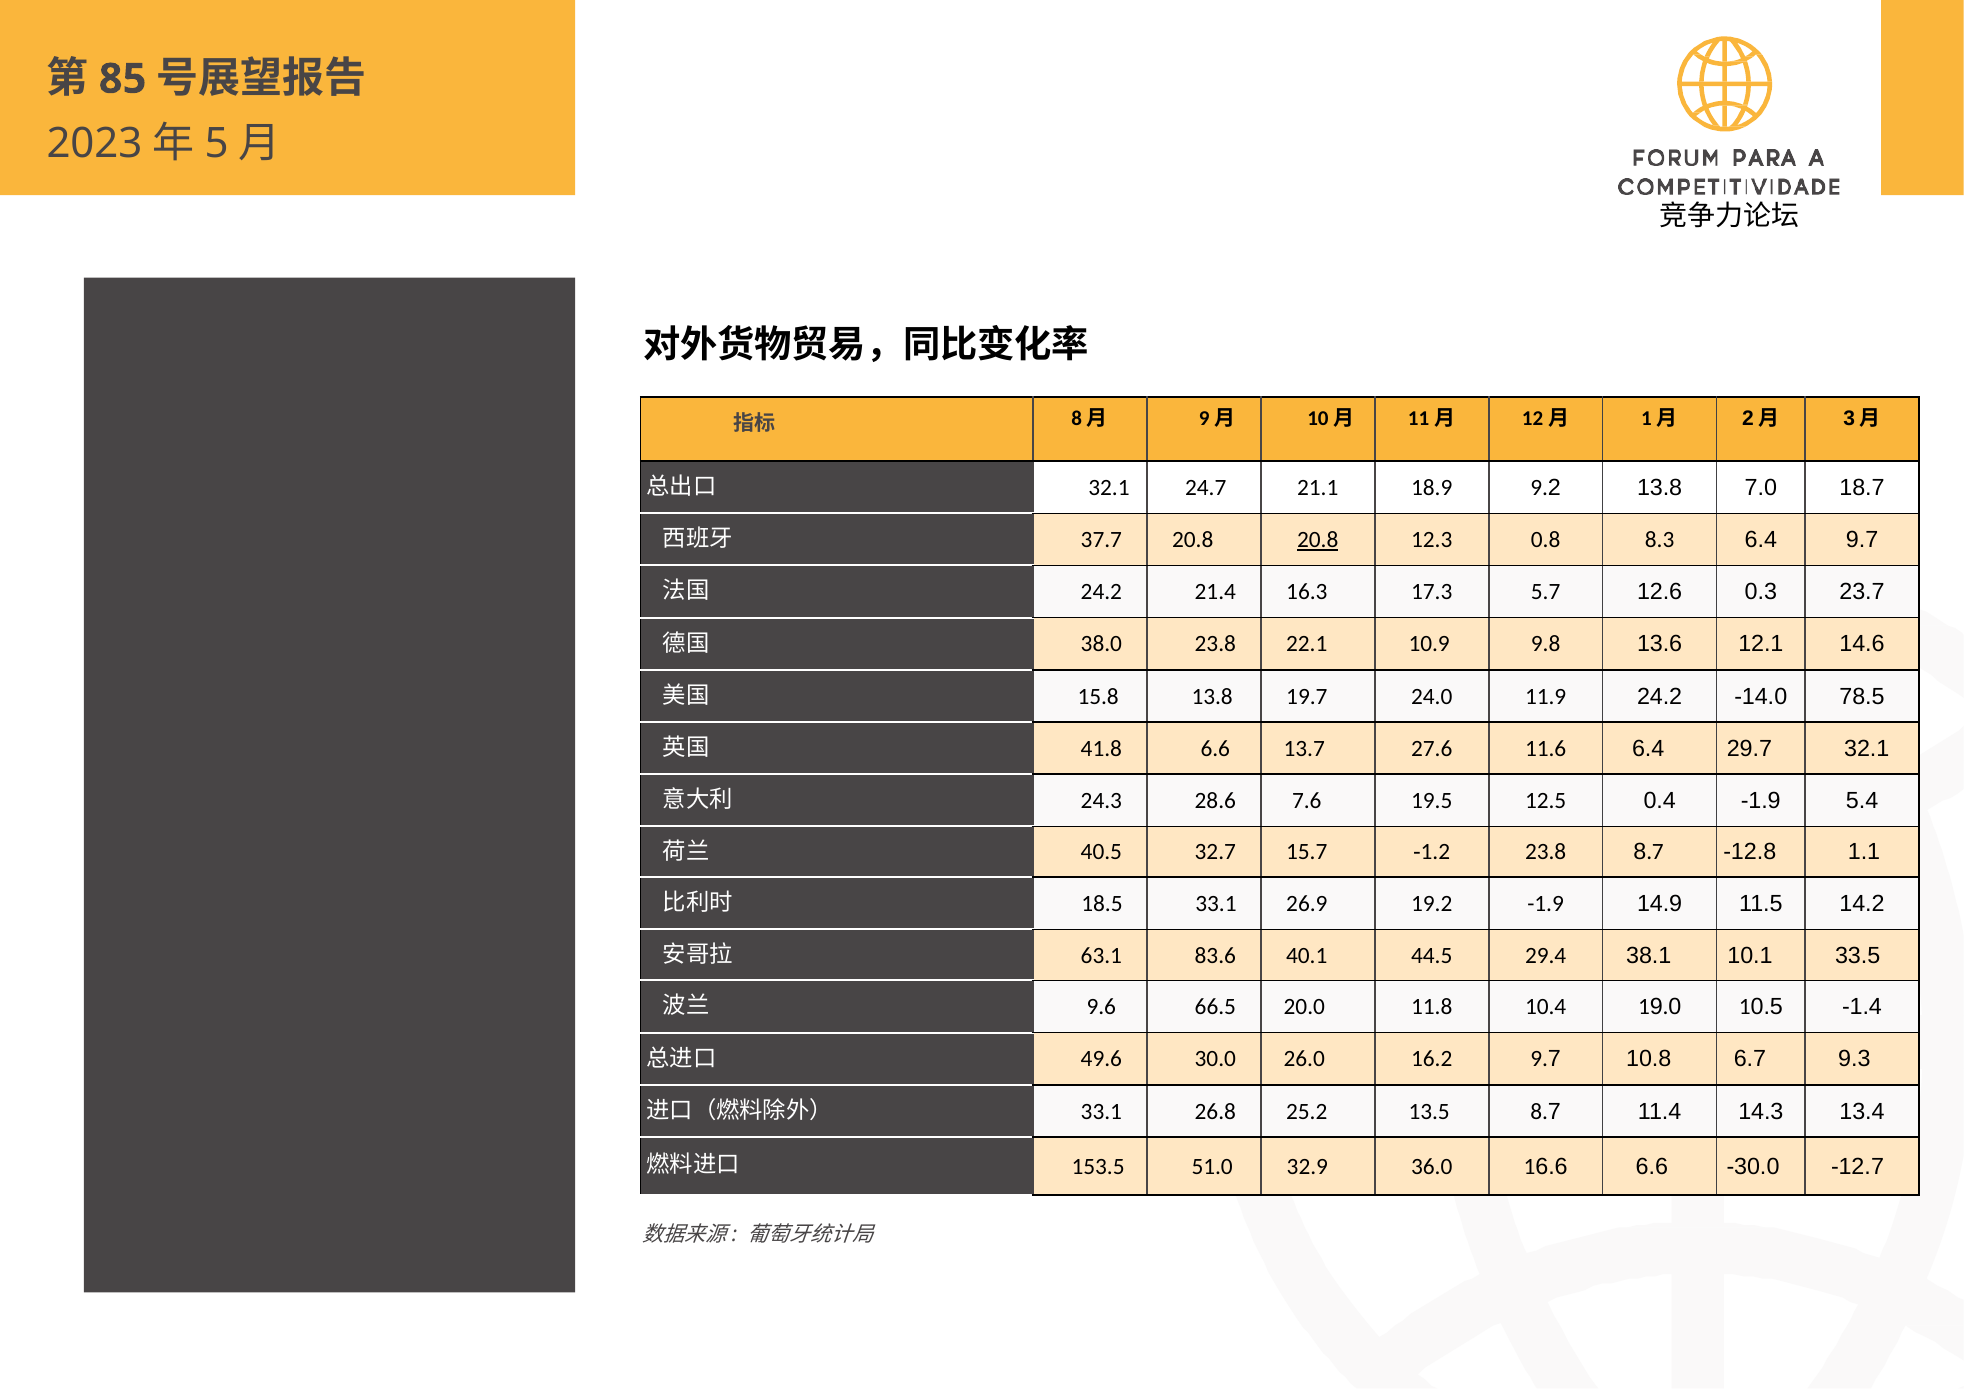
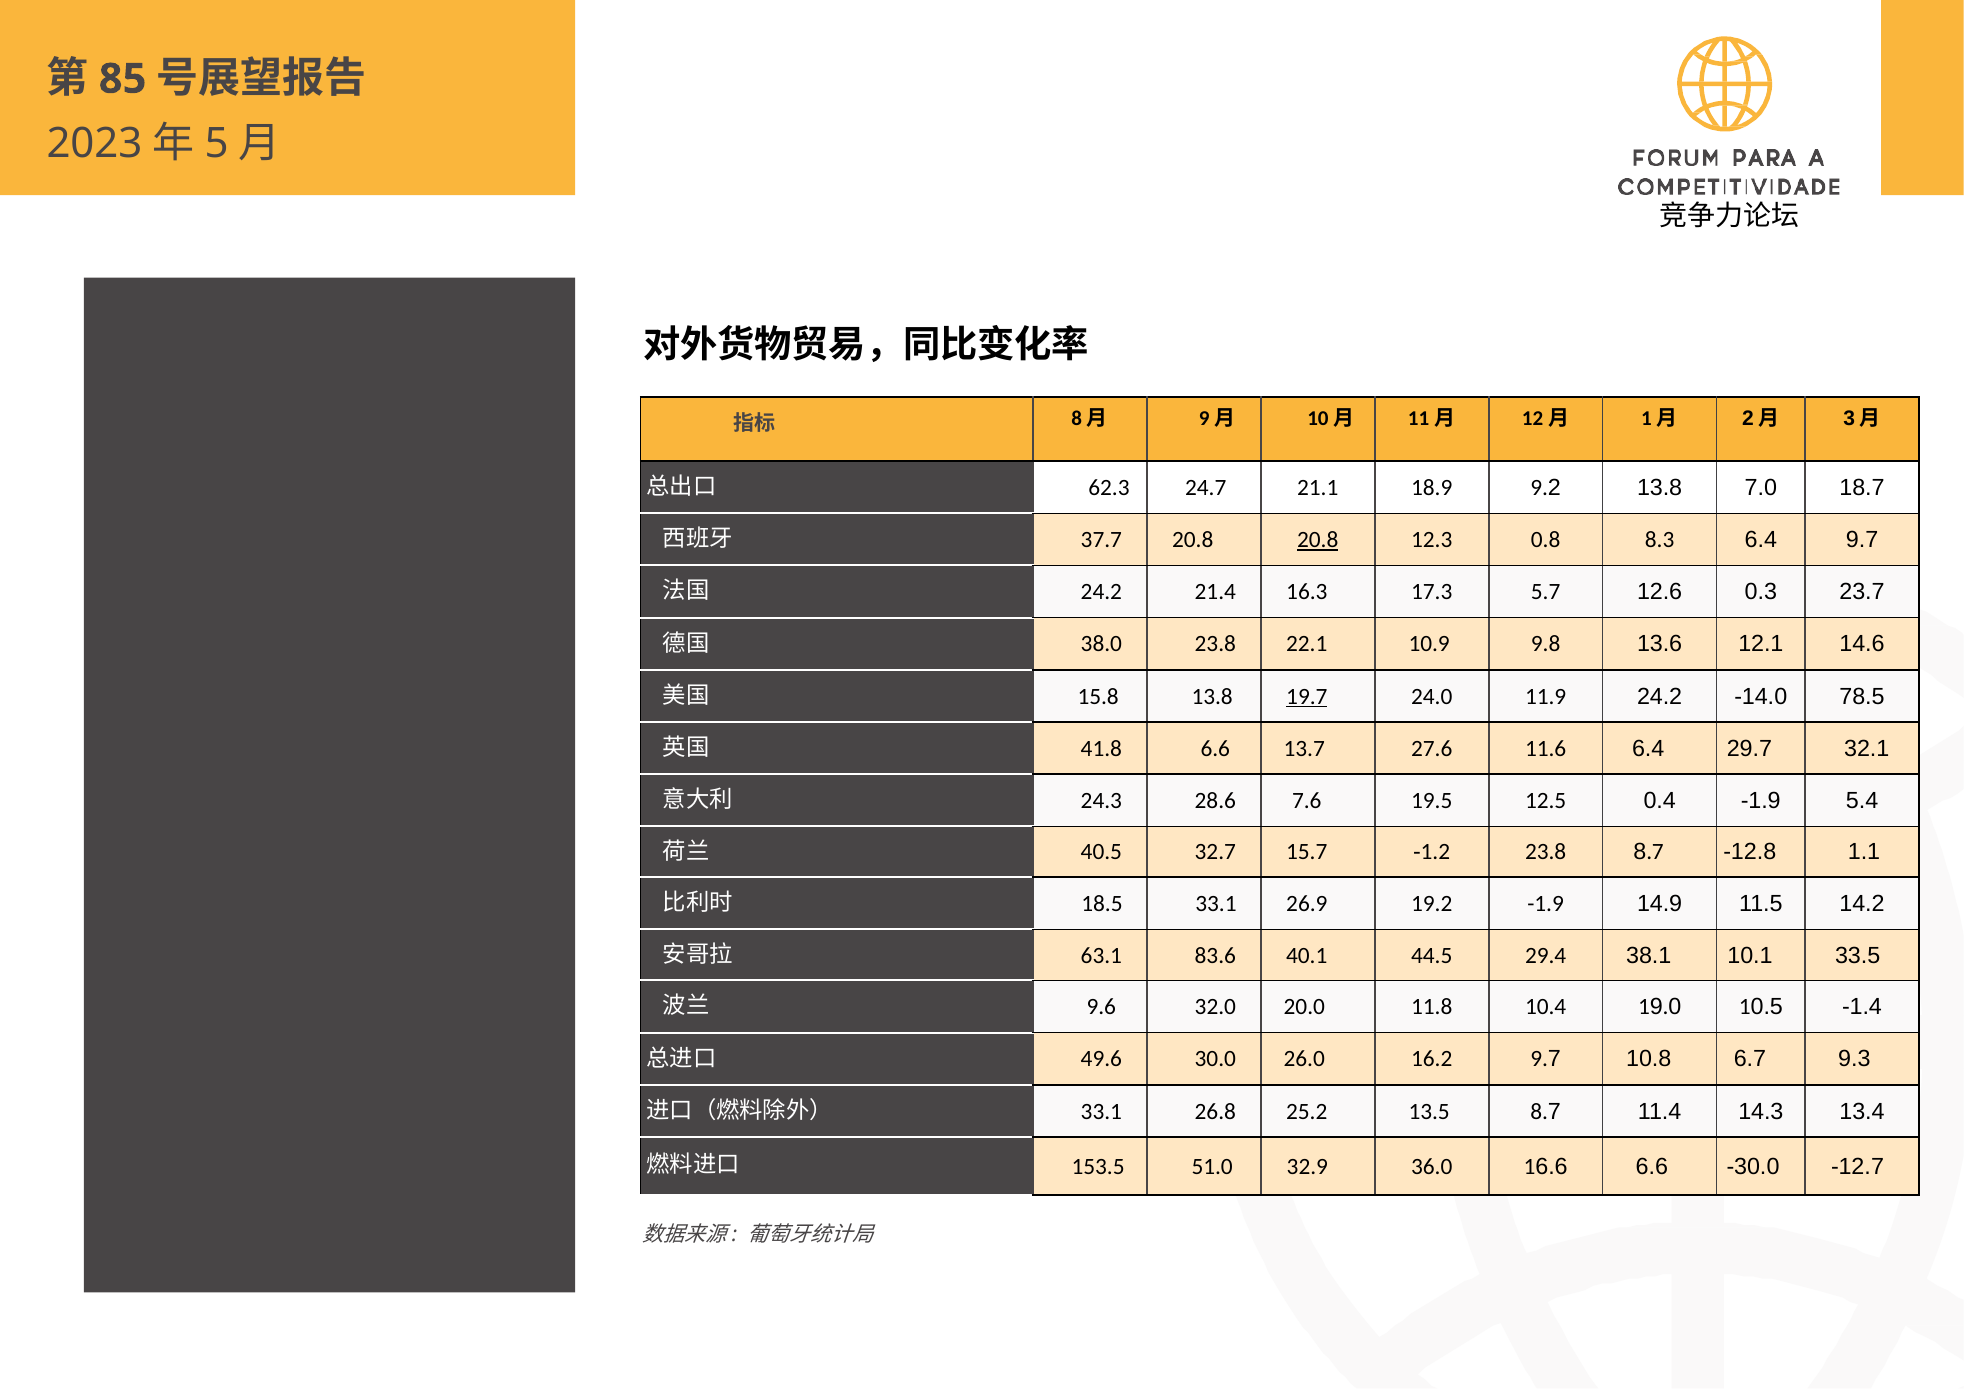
32.1: 32.1 -> 62.3 (1109, 488)
19.7 underline: none -> present (1307, 696)
66.5: 66.5 -> 32.0 (1215, 1007)
